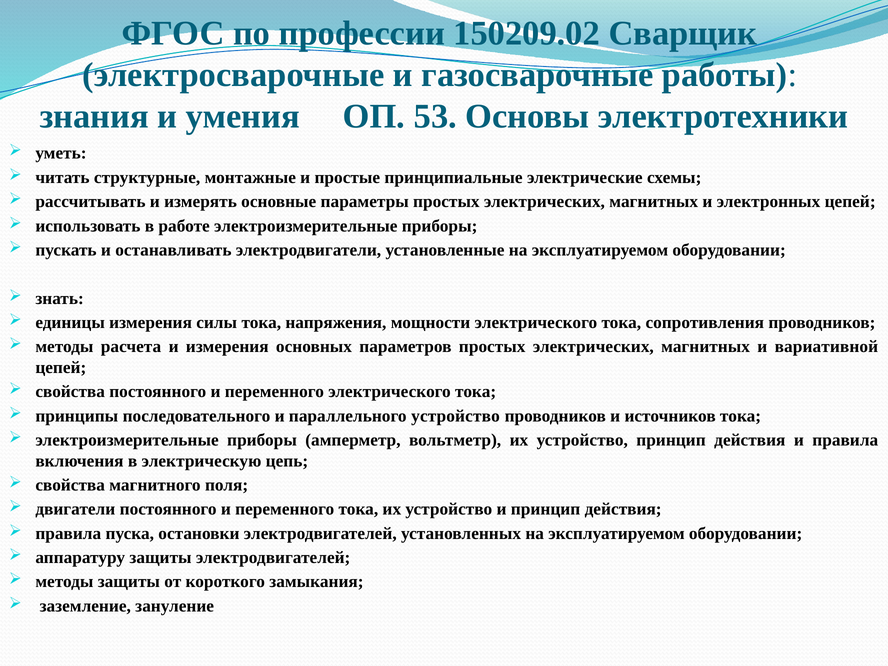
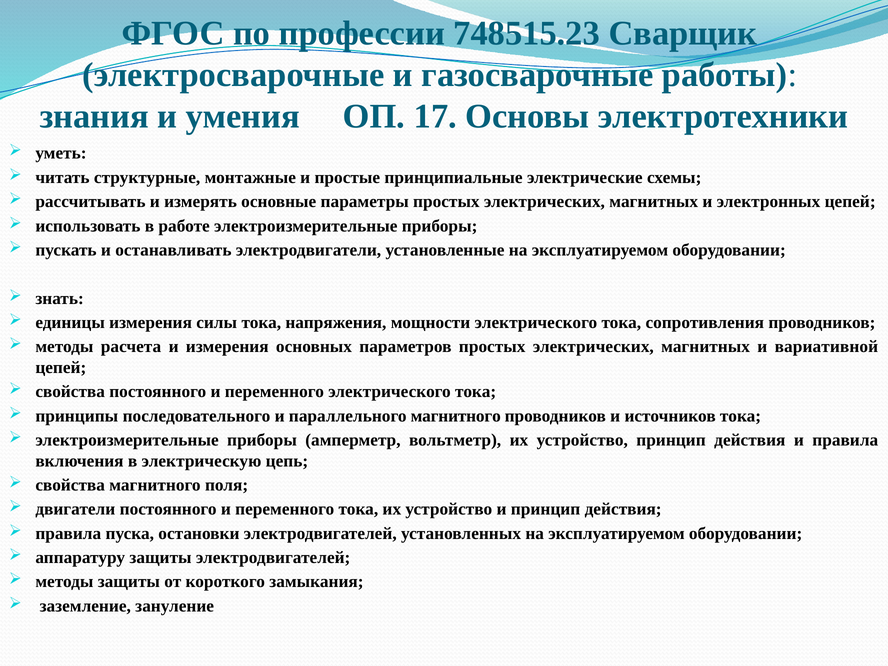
150209.02: 150209.02 -> 748515.23 (527, 33)
53: 53 -> 17 (435, 116)
параллельного устройство: устройство -> магнитного (456, 416)
